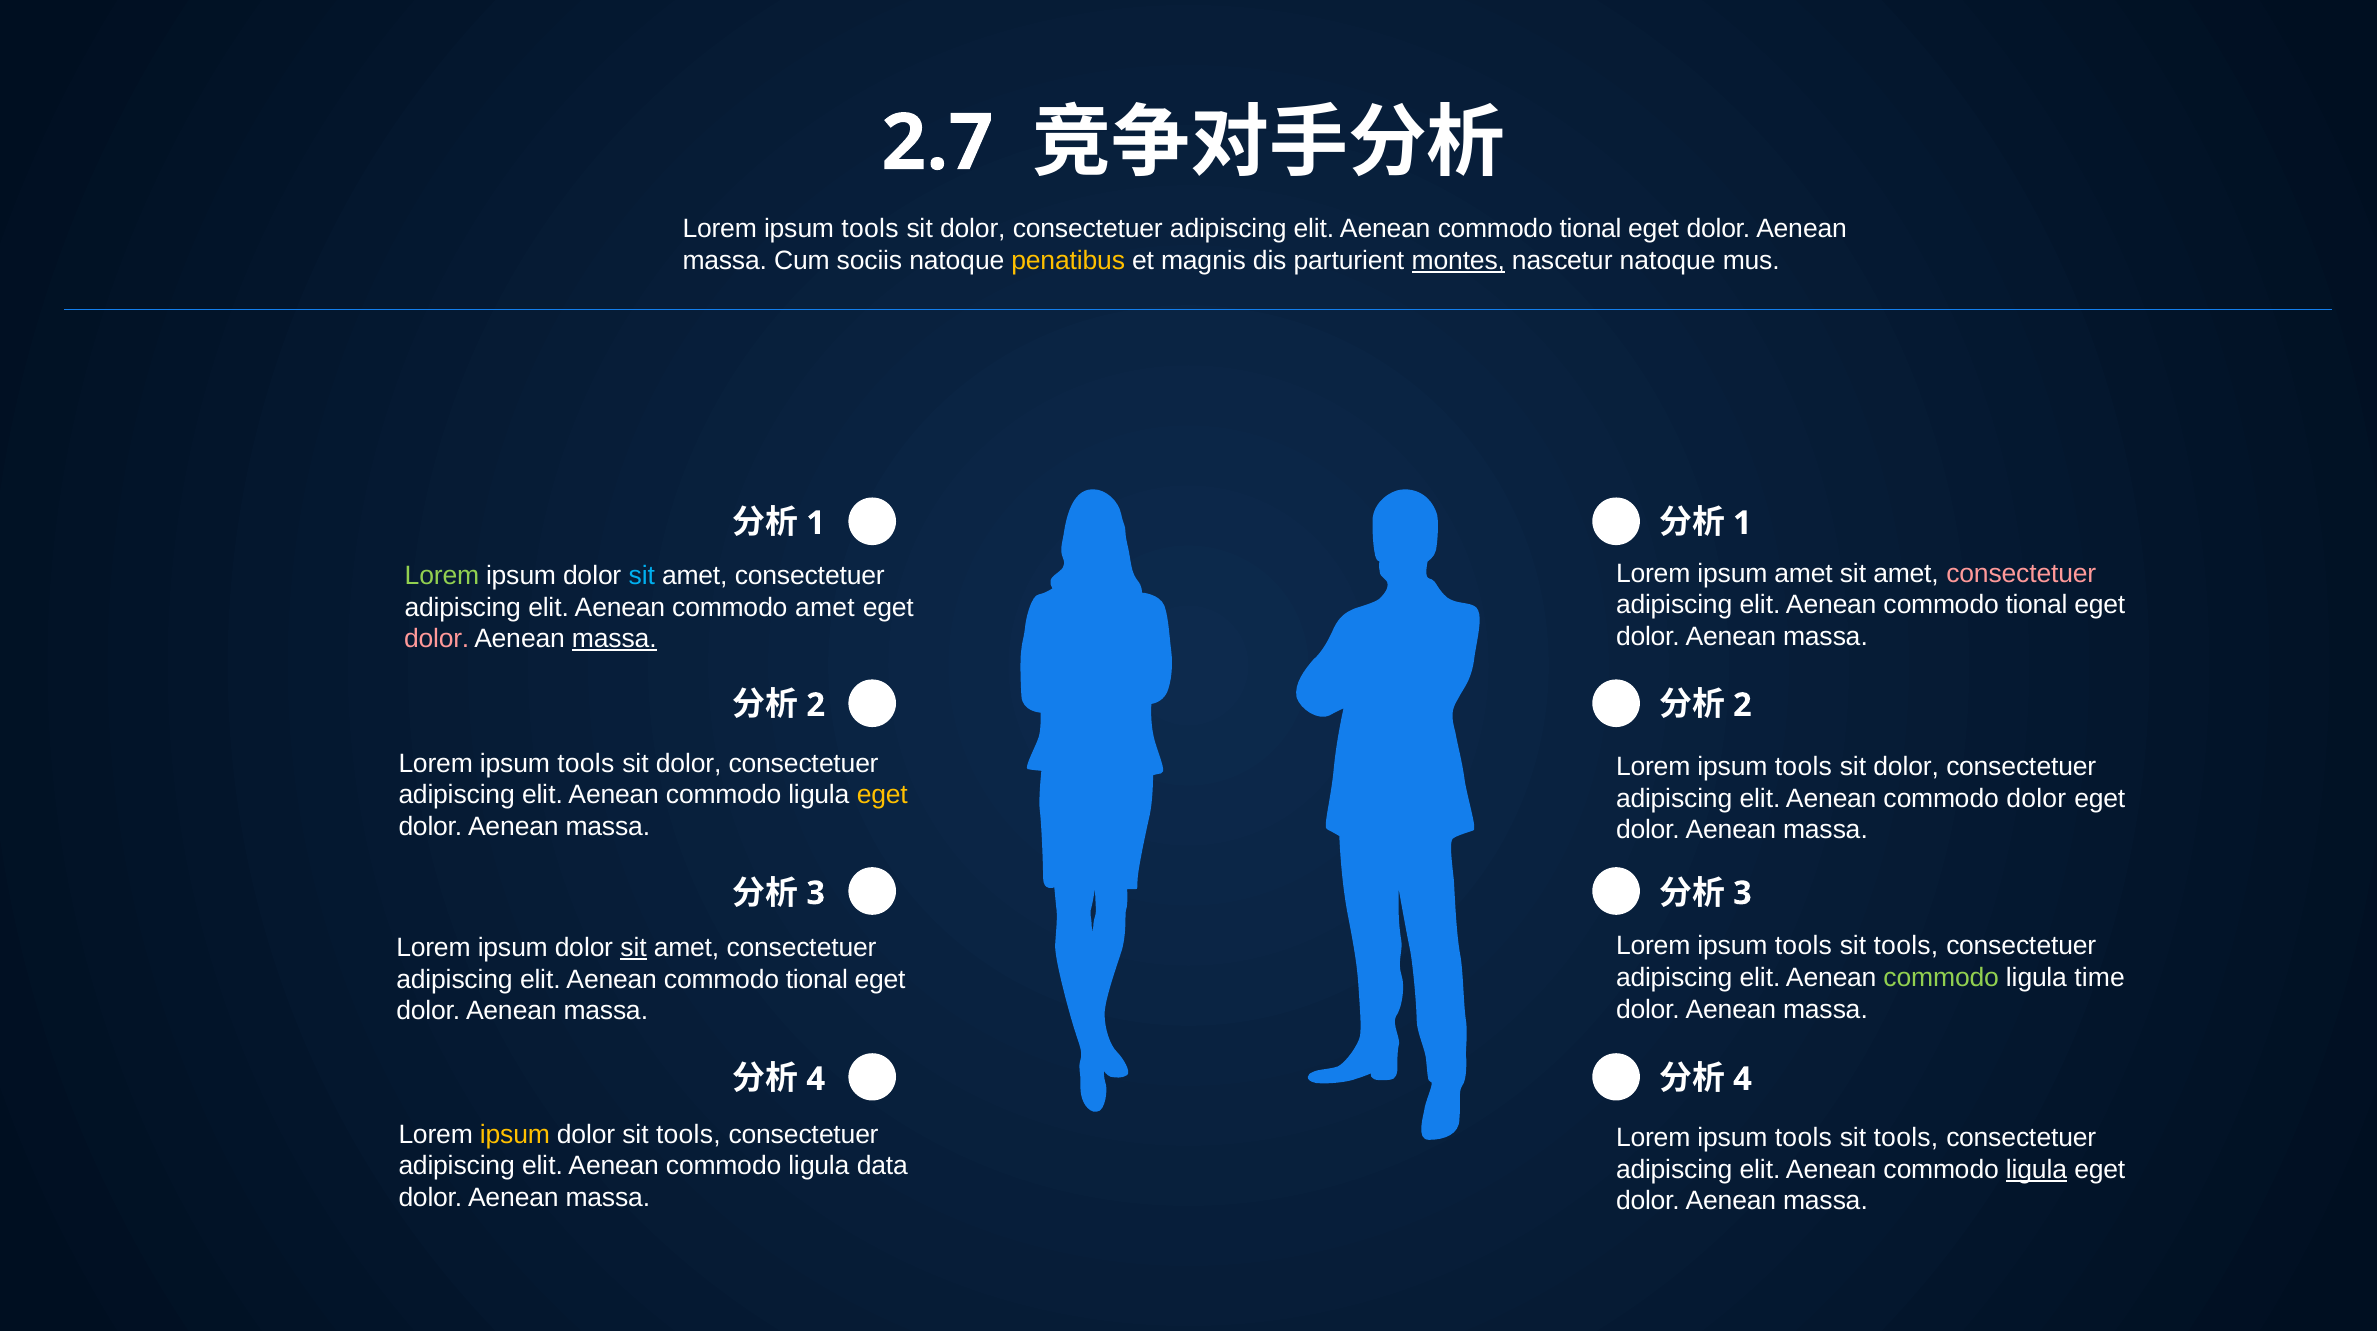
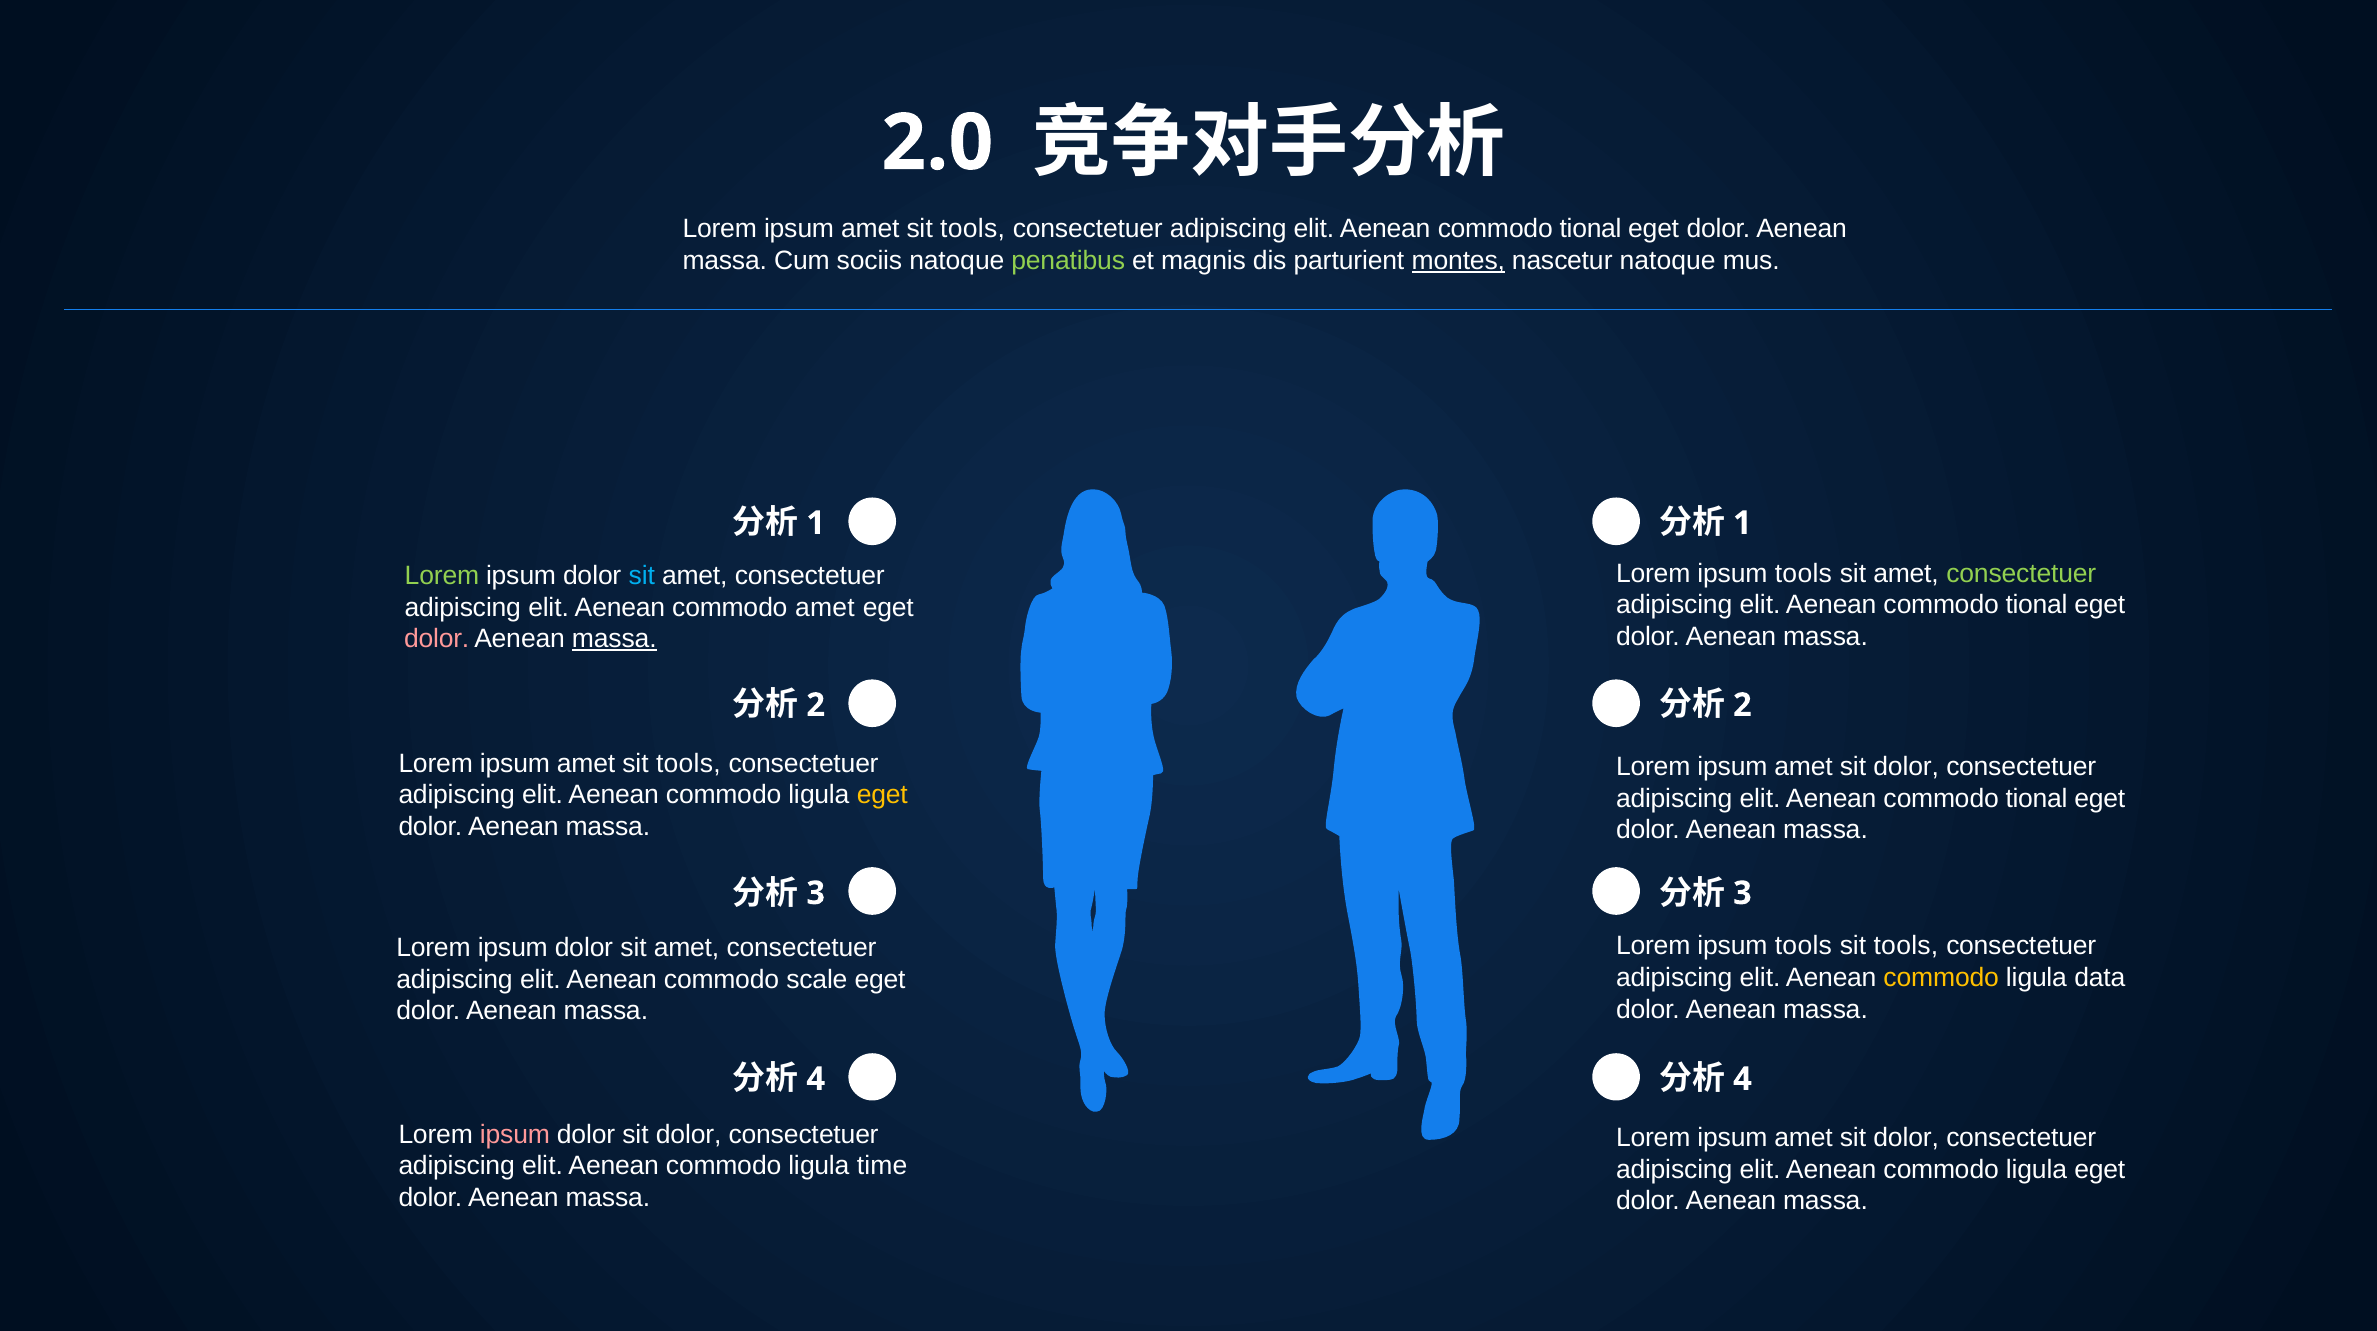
2.7: 2.7 -> 2.0 (937, 143)
tools: tools -> amet (870, 229)
dolor: dolor -> tools (973, 229)
penatibus colour: yellow -> light green (1068, 261)
amet: amet -> tools (1803, 574)
consectetuer colour: pink -> light green (2021, 574)
tools: tools -> amet (586, 763)
dolor: dolor -> tools (688, 763)
tools: tools -> amet (1804, 767)
dolor: dolor -> tional (2037, 798)
sit underline: present -> none (634, 948)
commodo colour: light green -> yellow (1941, 978)
time: time -> data (2100, 978)
tional: tional -> scale (817, 979)
ipsum colour: yellow -> pink (515, 1134)
dolor sit tools: tools -> dolor (689, 1134)
tools: tools -> amet (1804, 1138)
tools: tools -> dolor (1906, 1138)
data: data -> time (882, 1166)
ligula underline: present -> none (2036, 1170)
